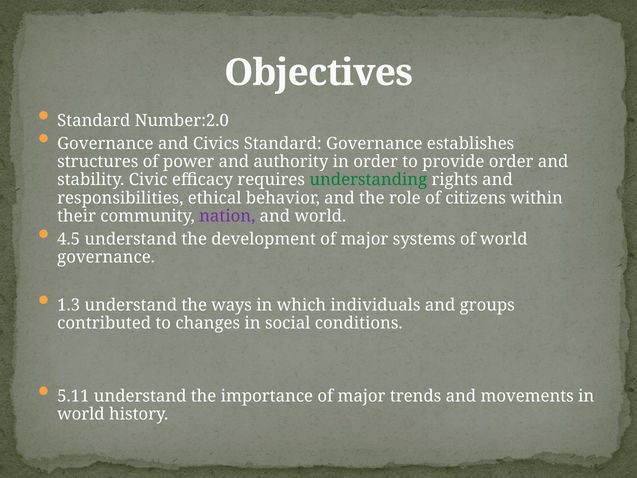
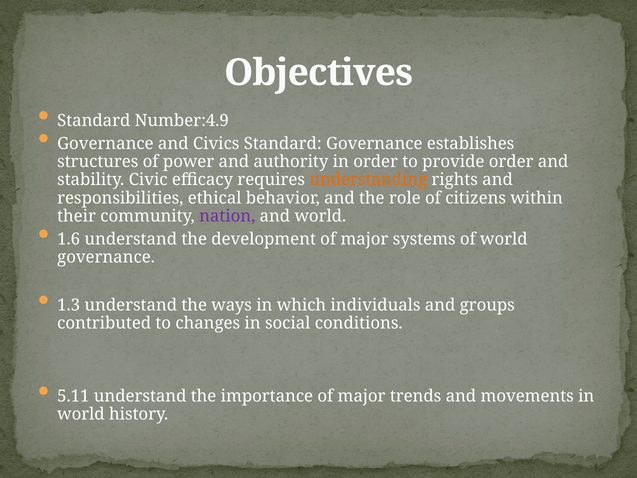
Number:2.0: Number:2.0 -> Number:4.9 (182, 121)
understanding colour: green -> orange (368, 180)
4.5: 4.5 -> 1.6 (69, 239)
